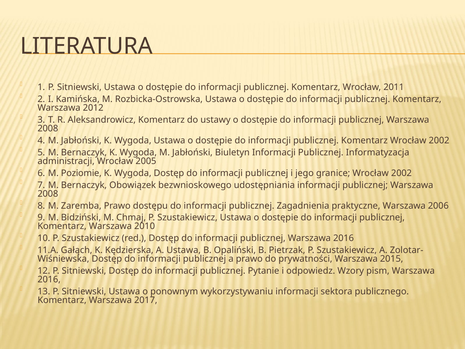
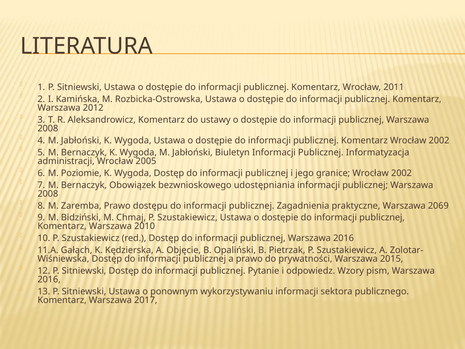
2006: 2006 -> 2069 (438, 206)
A Ustawa: Ustawa -> Objęcie (184, 250)
